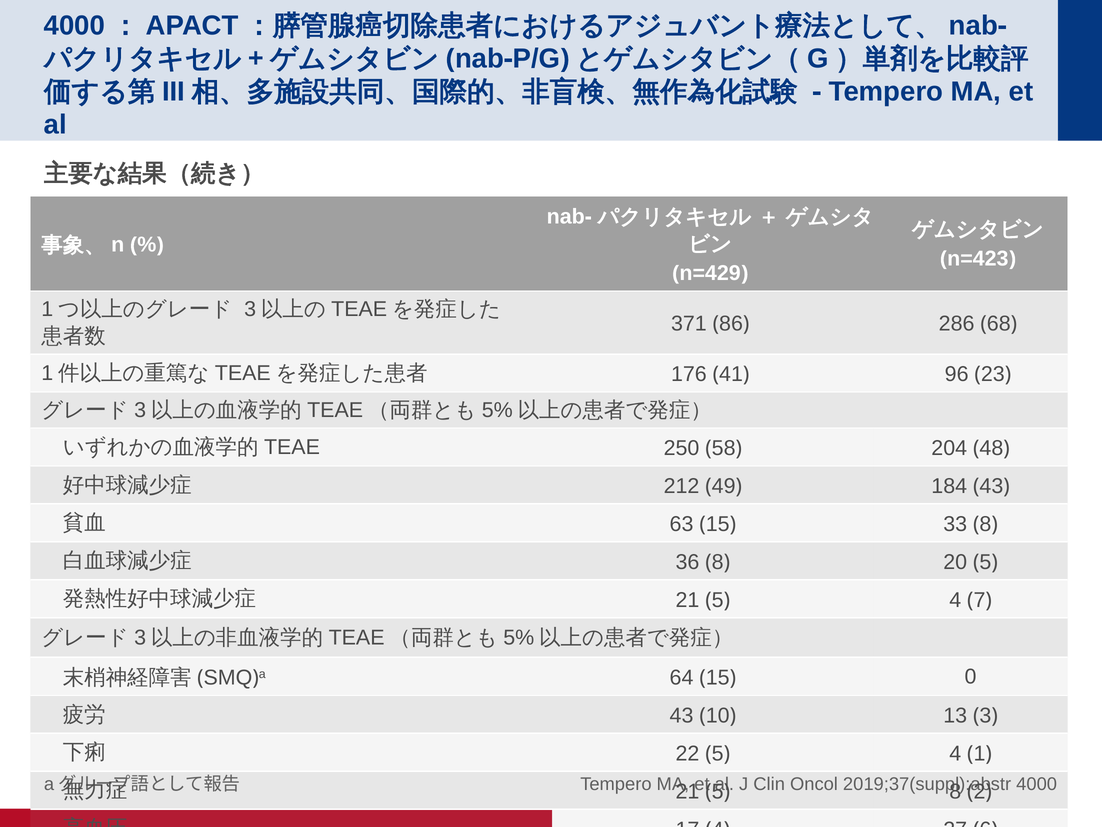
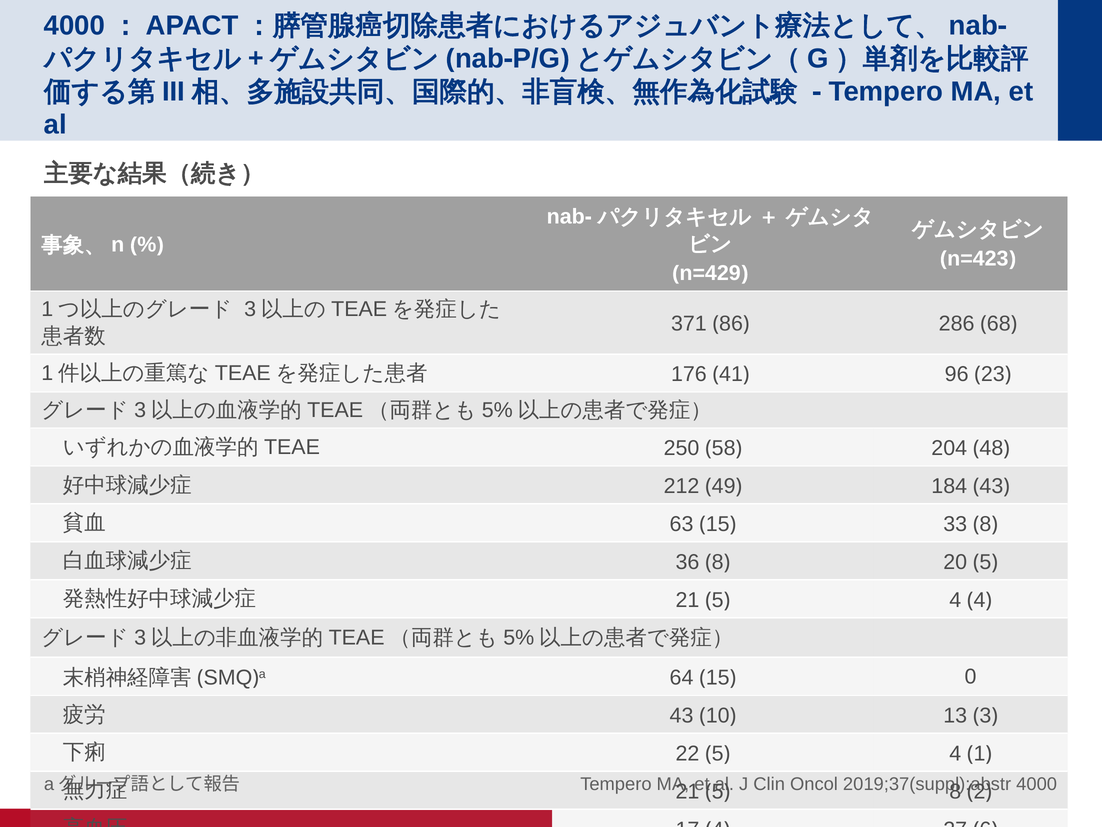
7: 7 -> 4 (979, 600)
